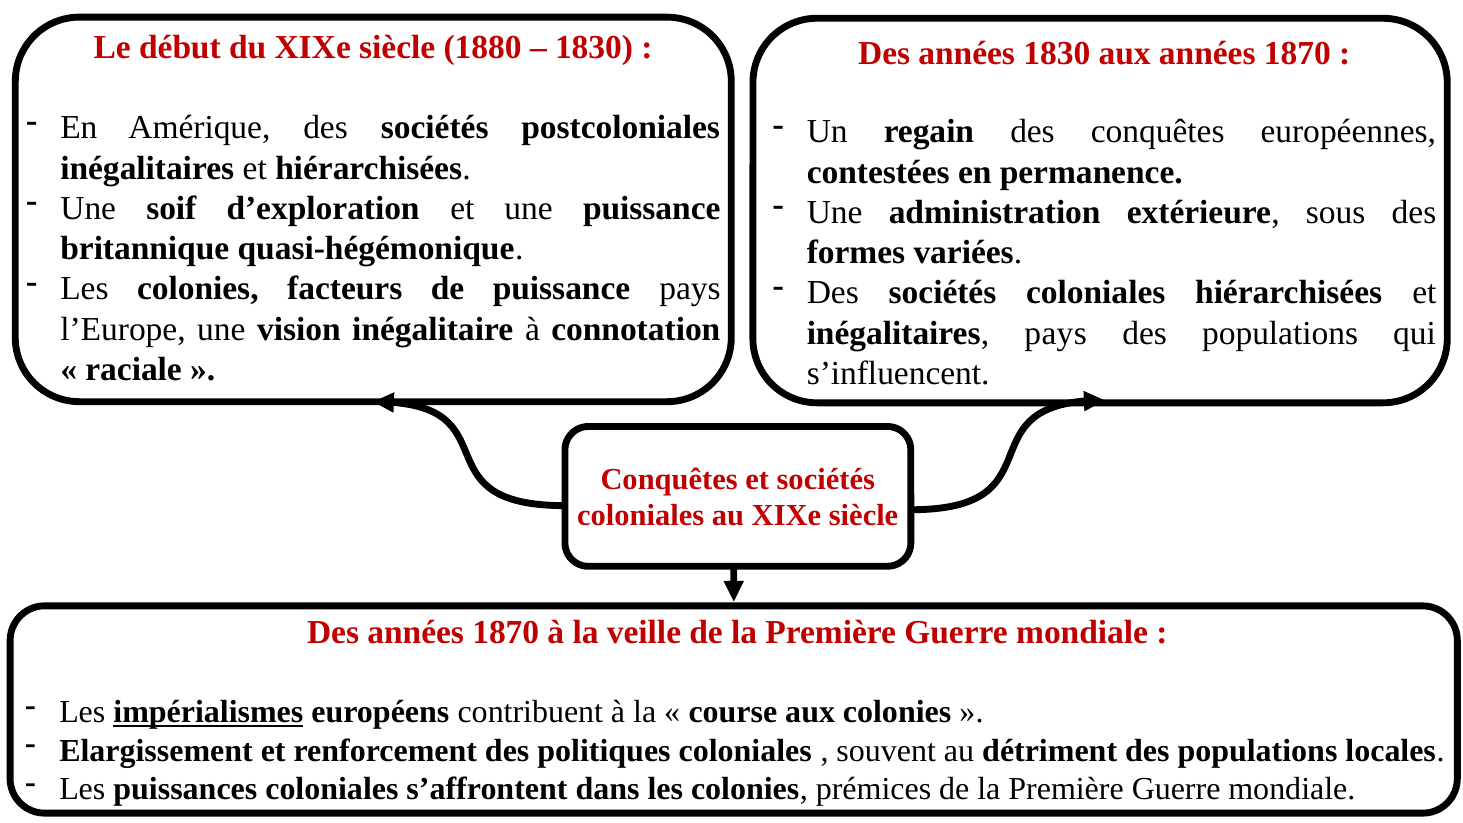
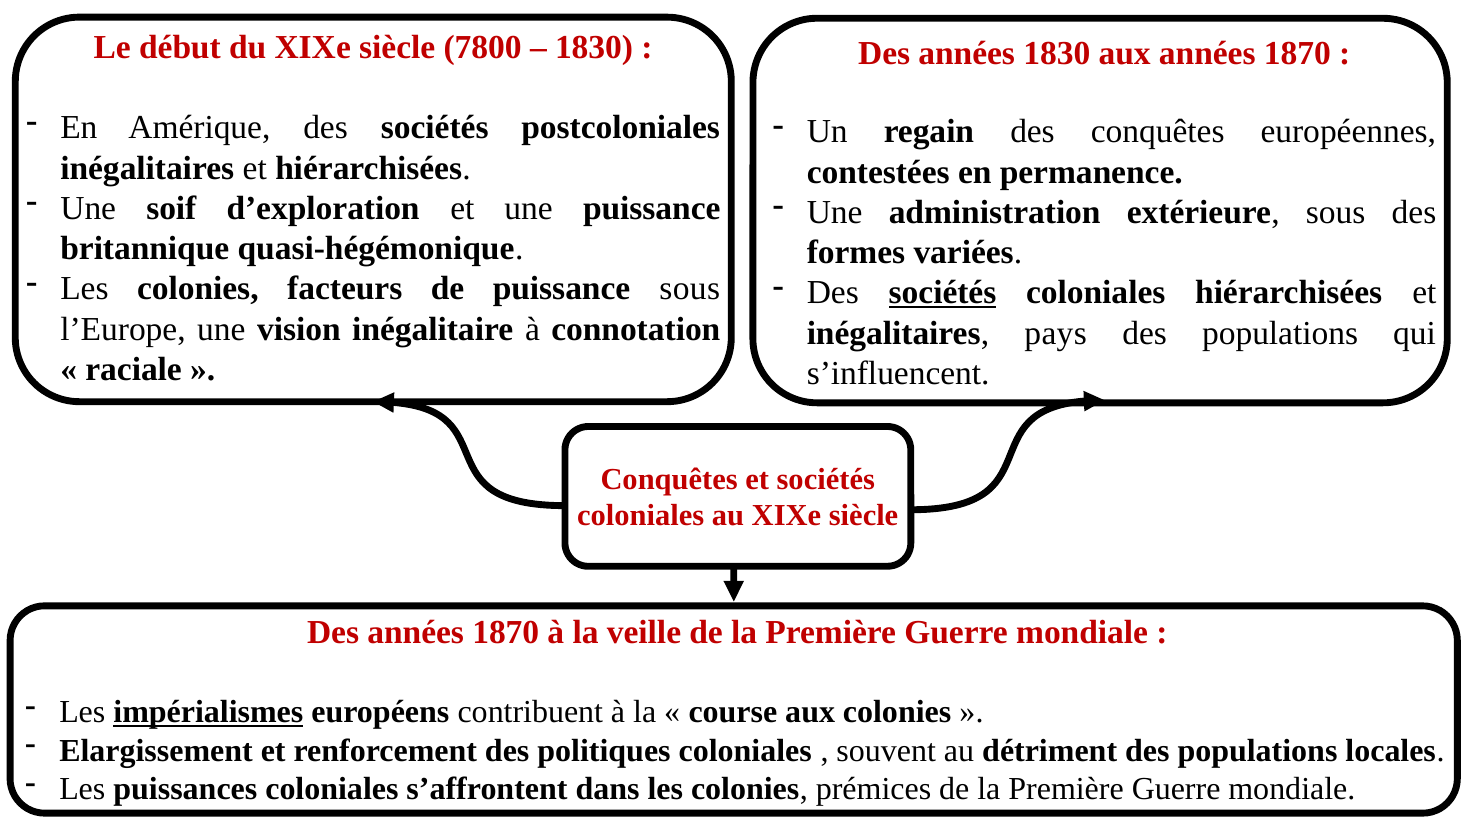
1880: 1880 -> 7800 (483, 47)
puissance pays: pays -> sous (690, 289)
sociétés underline: none -> present (943, 293)
